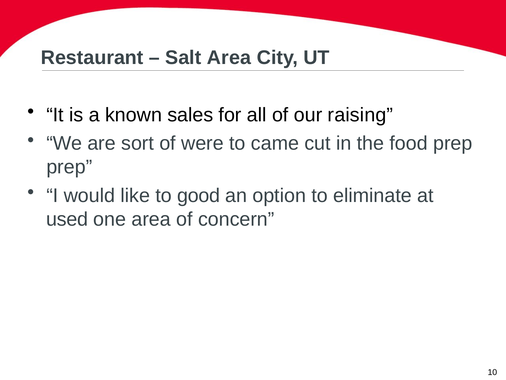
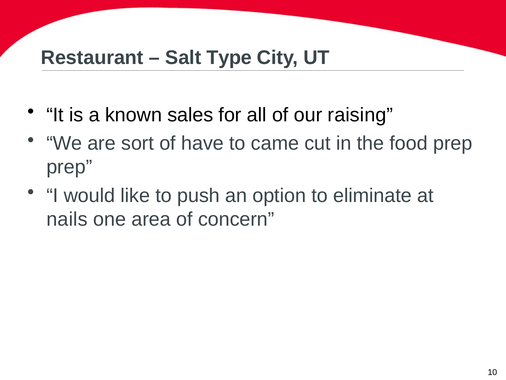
Salt Area: Area -> Type (229, 57)
were: were -> have (202, 143)
good: good -> push (199, 195)
used: used -> nails (67, 219)
